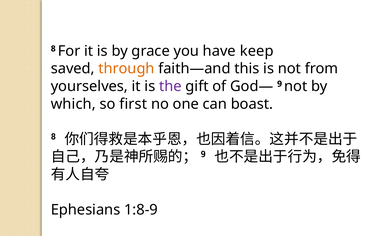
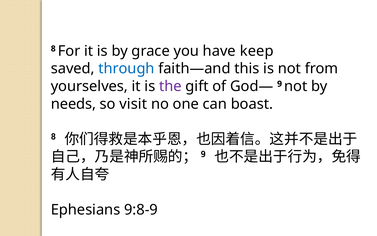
through colour: orange -> blue (126, 69)
which: which -> needs (73, 104)
first: first -> visit (133, 104)
1:8-9: 1:8-9 -> 9:8-9 (141, 209)
